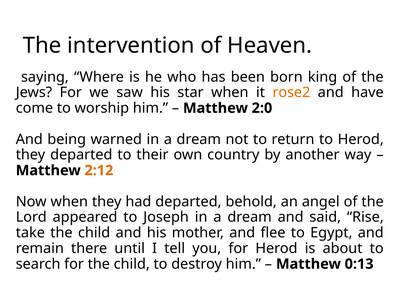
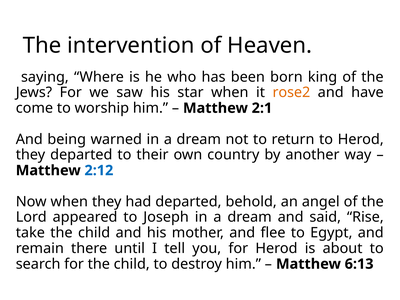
2:0: 2:0 -> 2:1 (262, 108)
2:12 colour: orange -> blue (99, 170)
0:13: 0:13 -> 6:13 (359, 264)
